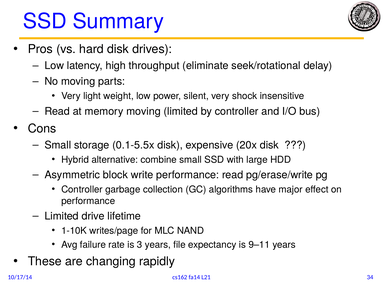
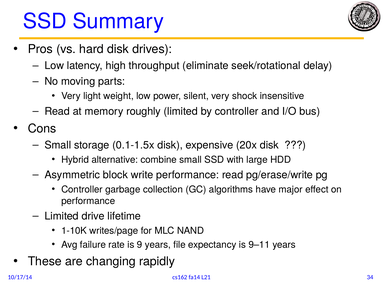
memory moving: moving -> roughly (144, 111)
0.1-5.5x: 0.1-5.5x -> 0.1-1.5x (133, 145)
3: 3 -> 9 (140, 245)
